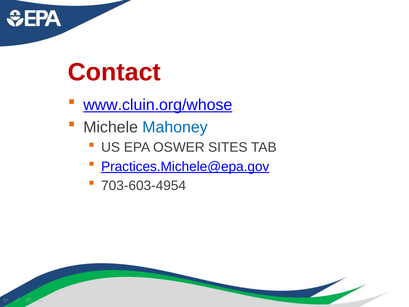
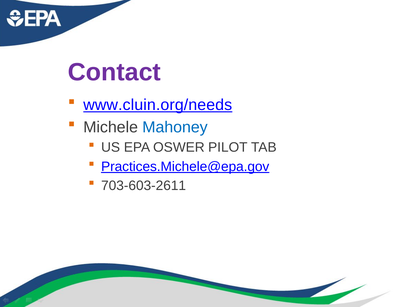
Contact colour: red -> purple (114, 72)
www.cluin.org/whose: www.cluin.org/whose -> www.cluin.org/needs (158, 105)
SITES: SITES -> PILOT (228, 147)
703-603-4954: 703-603-4954 -> 703-603-2611 (144, 185)
